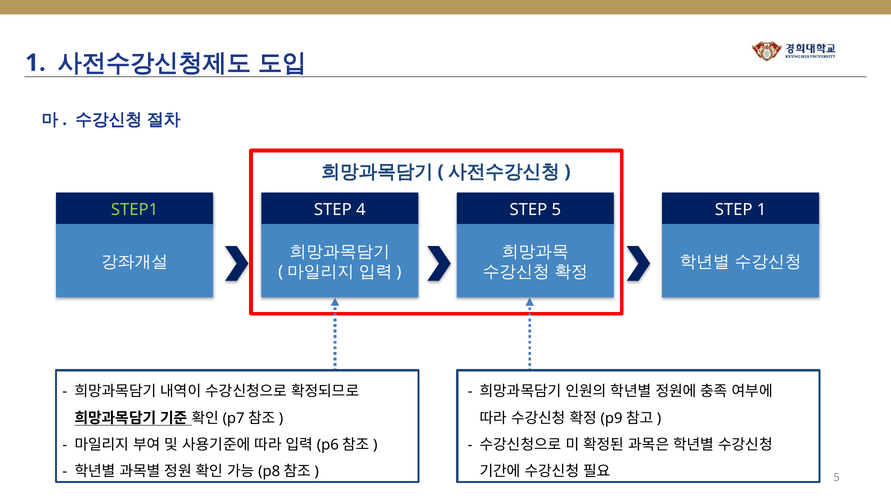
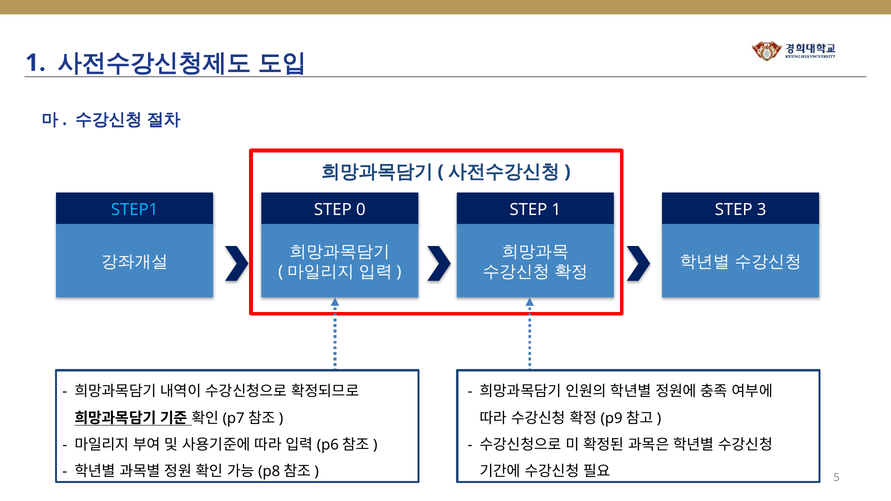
STEP1 colour: light green -> light blue (135, 210)
4: 4 -> 0 (361, 210)
STEP 5: 5 -> 1 (556, 210)
STEP 1: 1 -> 3 (762, 210)
